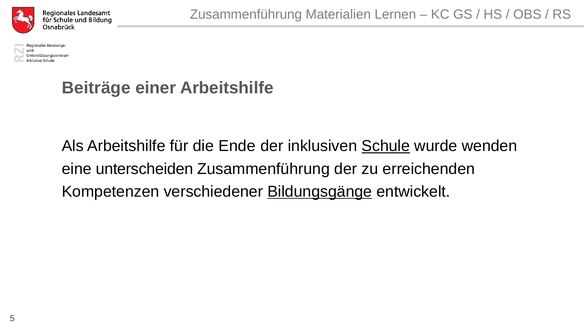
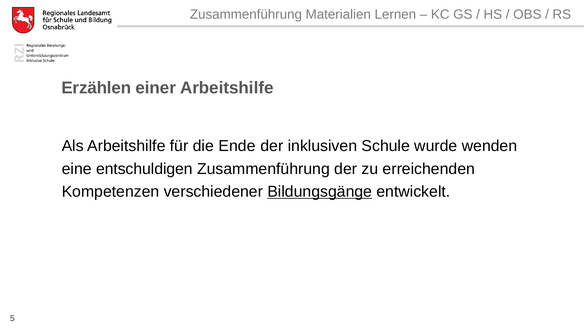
Beiträge: Beiträge -> Erzählen (96, 88)
Schule underline: present -> none (386, 146)
unterscheiden: unterscheiden -> entschuldigen (144, 169)
